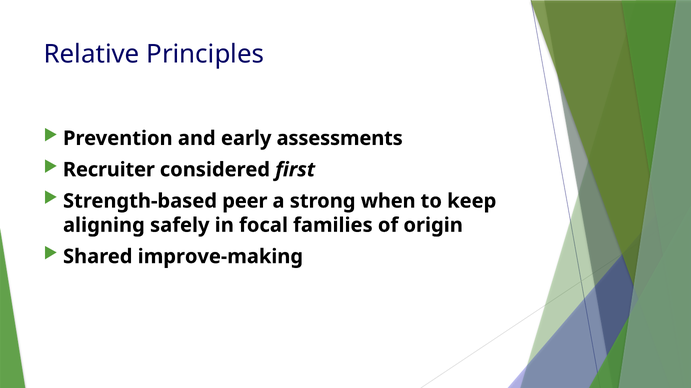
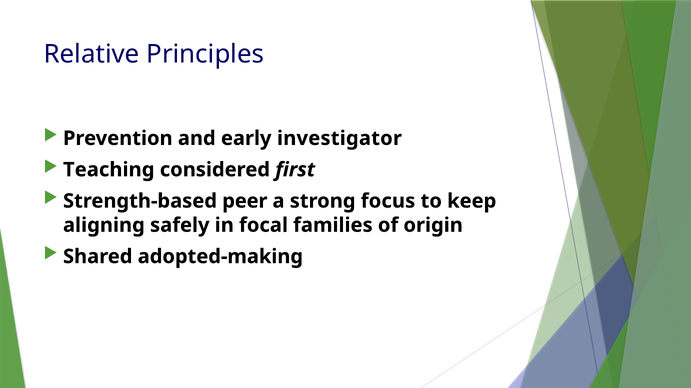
assessments: assessments -> investigator (339, 139)
Recruiter: Recruiter -> Teaching (109, 170)
when: when -> focus (388, 201)
improve-making: improve-making -> adopted-making (220, 257)
